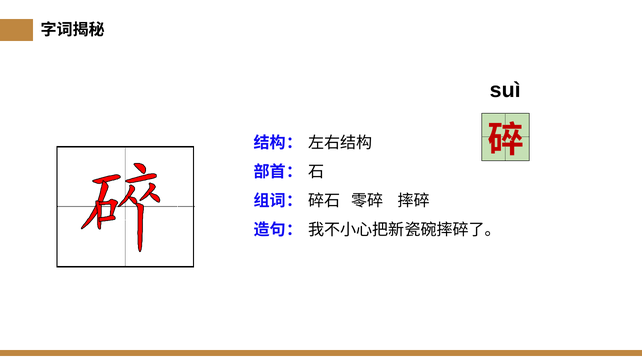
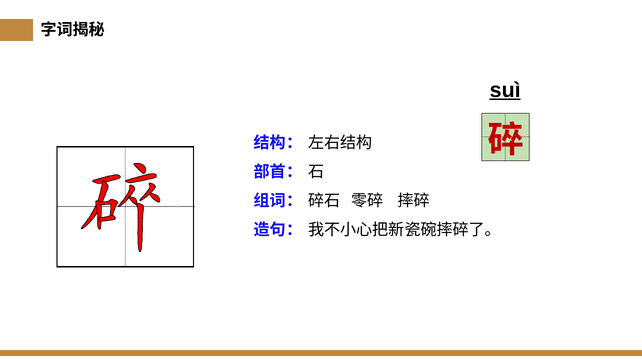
suì underline: none -> present (505, 90)
